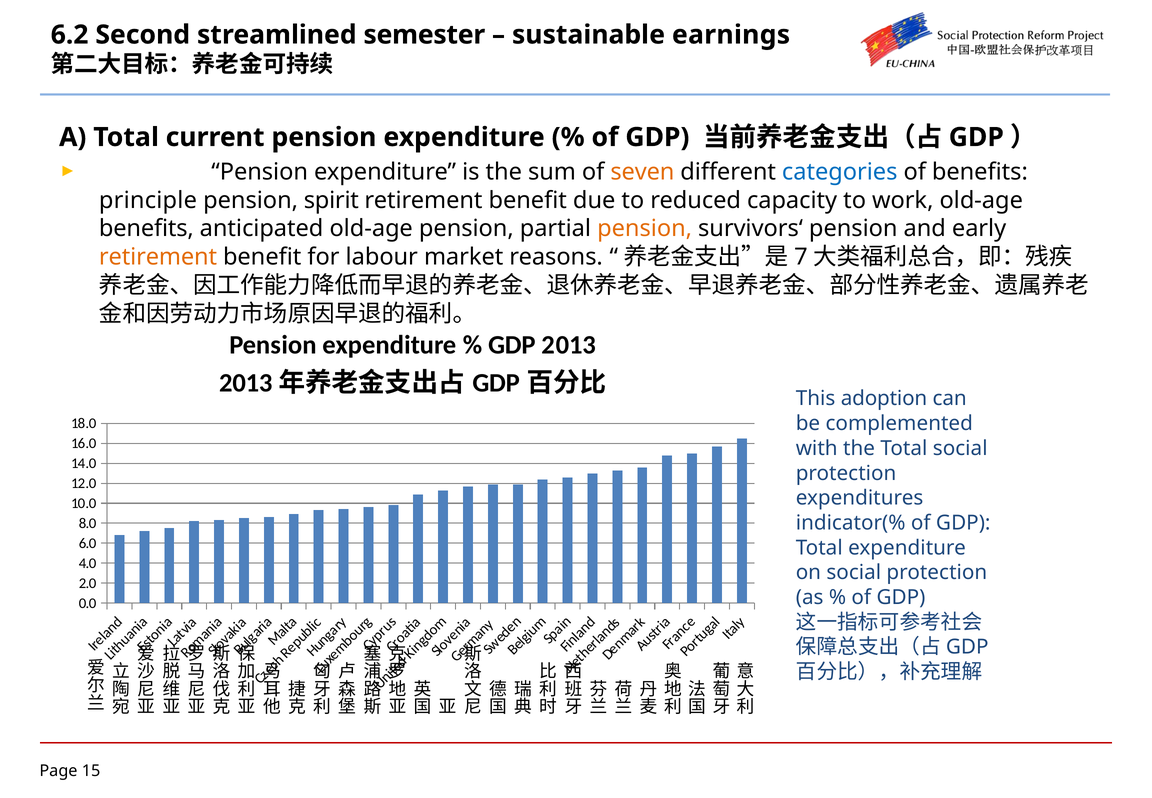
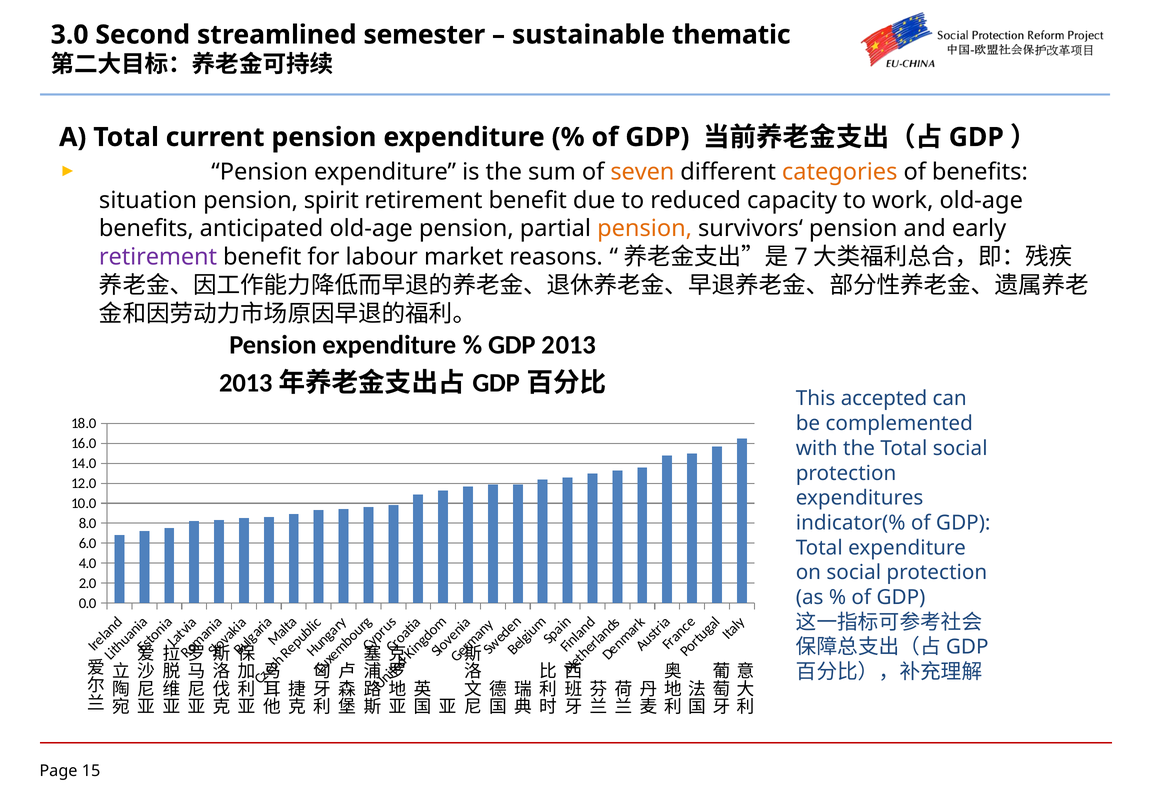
6.2: 6.2 -> 3.0 (70, 35)
earnings: earnings -> thematic (731, 35)
categories colour: blue -> orange (840, 172)
principle: principle -> situation (148, 200)
retirement colour: orange -> purple (158, 257)
adoption: adoption -> accepted (884, 398)
